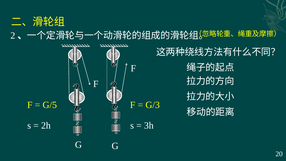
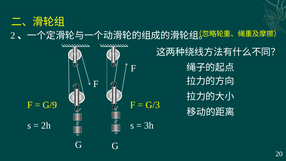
G/5: G/5 -> G/9 (50, 105)
